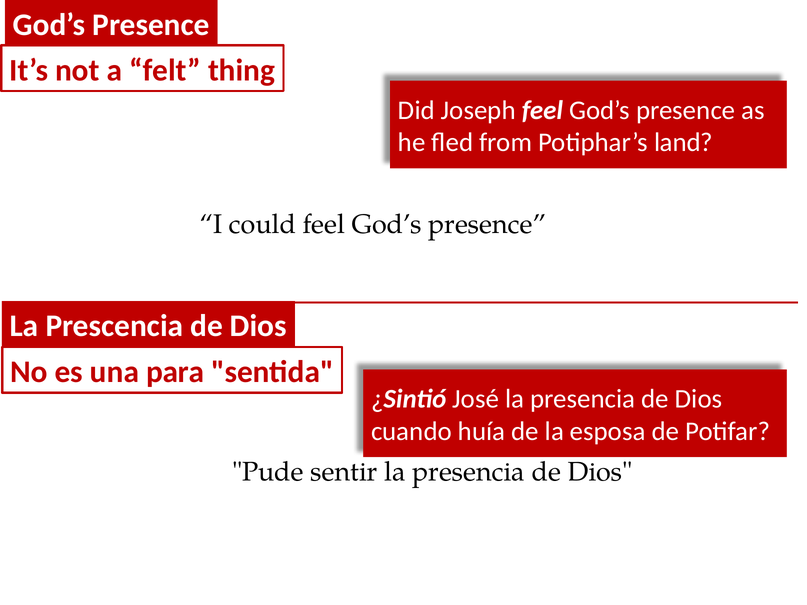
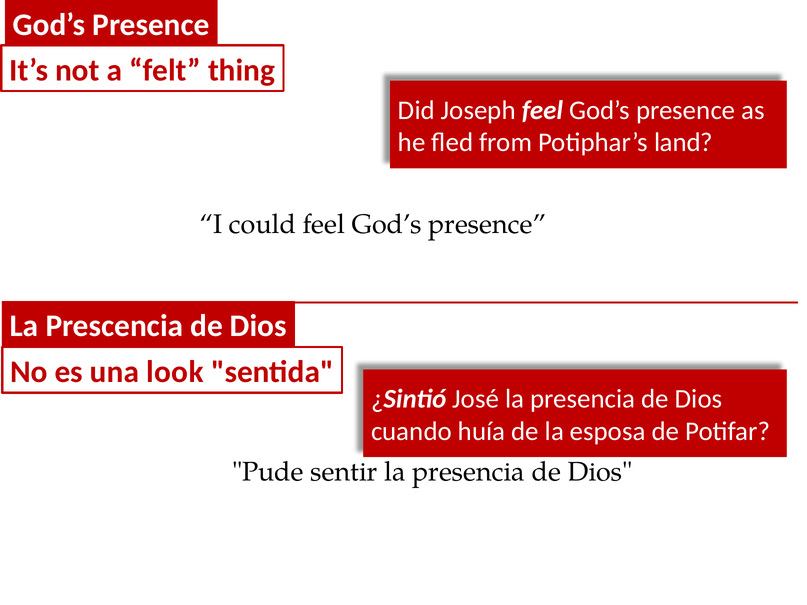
para: para -> look (175, 372)
